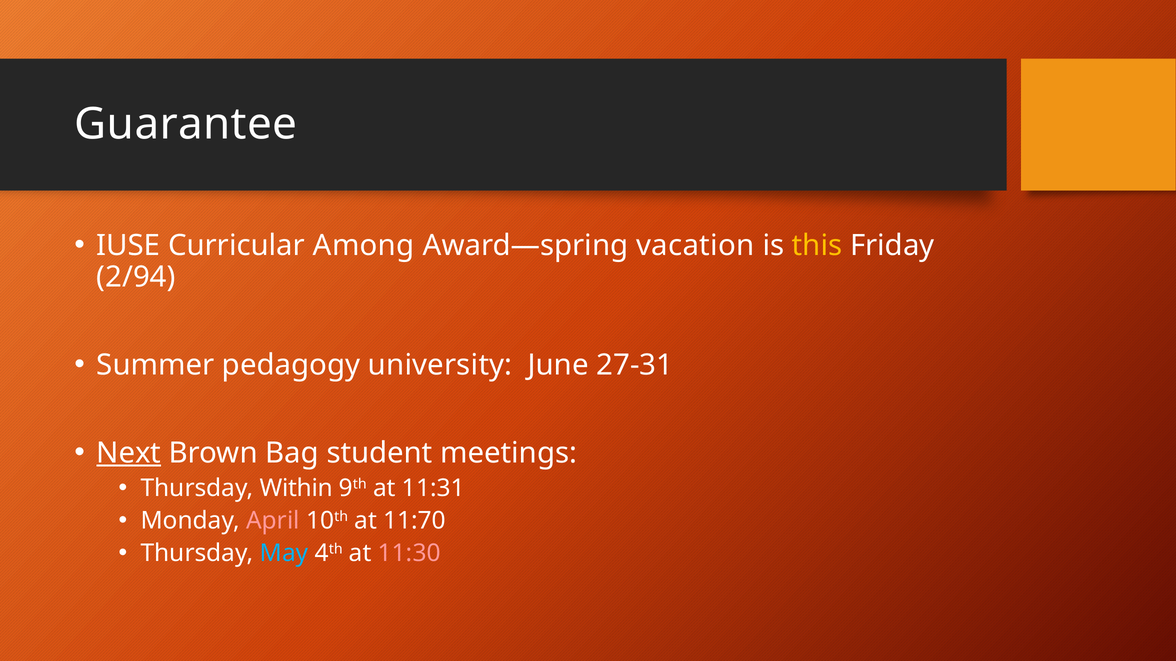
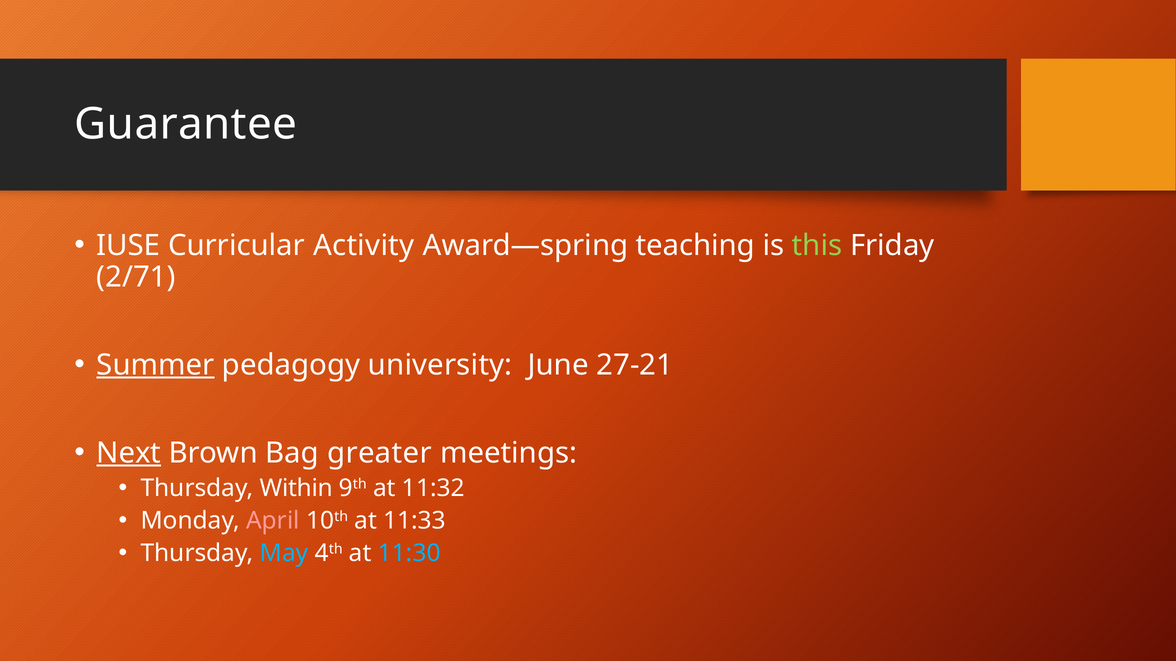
Among: Among -> Activity (364, 246)
vacation: vacation -> teaching (695, 246)
this colour: yellow -> light green (817, 246)
2/94: 2/94 -> 2/71 (136, 277)
Summer underline: none -> present (155, 365)
27-31: 27-31 -> 27-21 (635, 365)
student: student -> greater (379, 453)
11:31: 11:31 -> 11:32 (433, 488)
11:70: 11:70 -> 11:33 (415, 521)
11:30 colour: pink -> light blue (409, 554)
